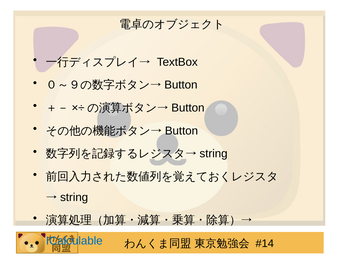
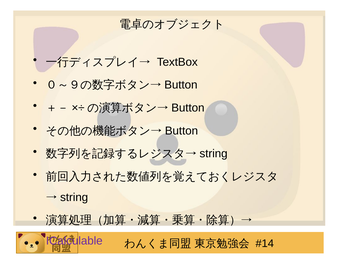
ICalculable colour: blue -> purple (74, 241)
